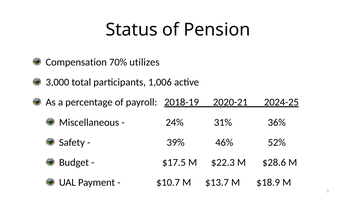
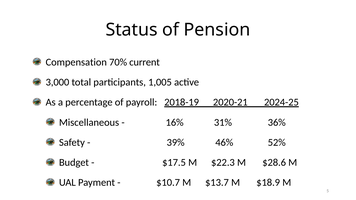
utilizes: utilizes -> current (145, 62)
1,006: 1,006 -> 1,005 (160, 82)
24%: 24% -> 16% (175, 123)
